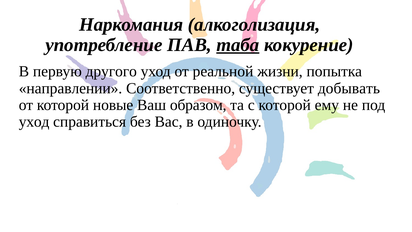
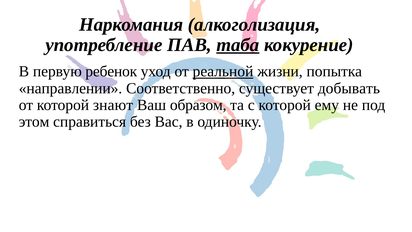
другого: другого -> ребенок (111, 71)
реальной underline: none -> present (223, 71)
новые: новые -> знают (113, 105)
уход: уход -> этом (34, 122)
